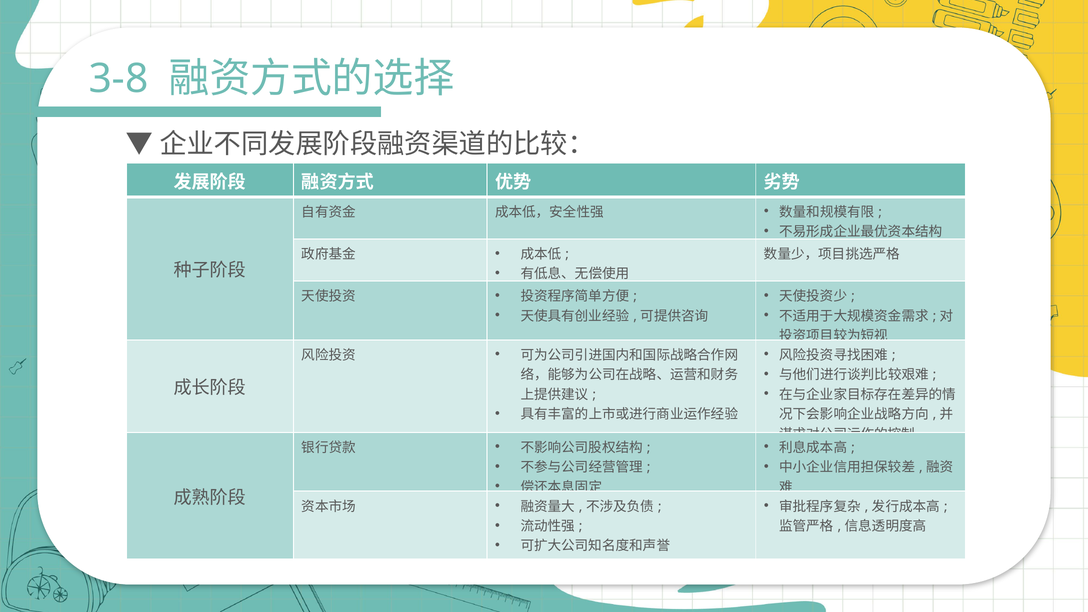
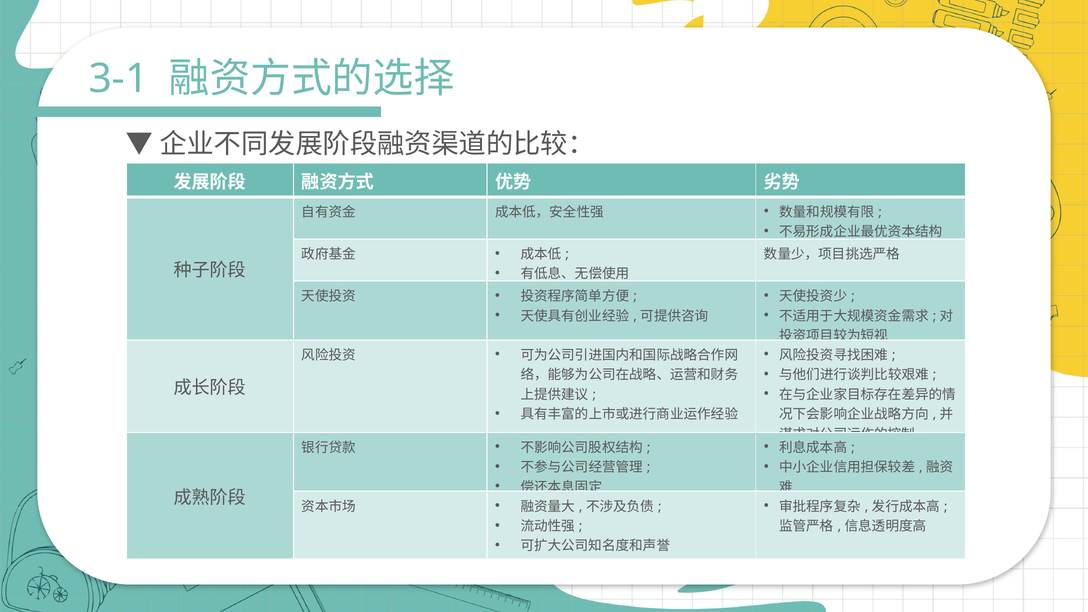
3-8: 3-8 -> 3-1 (119, 79)
